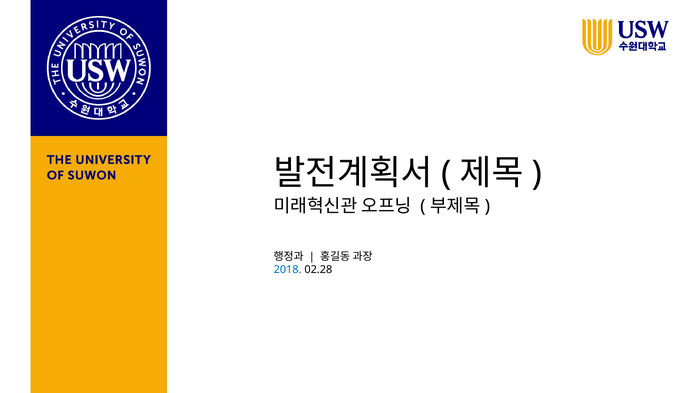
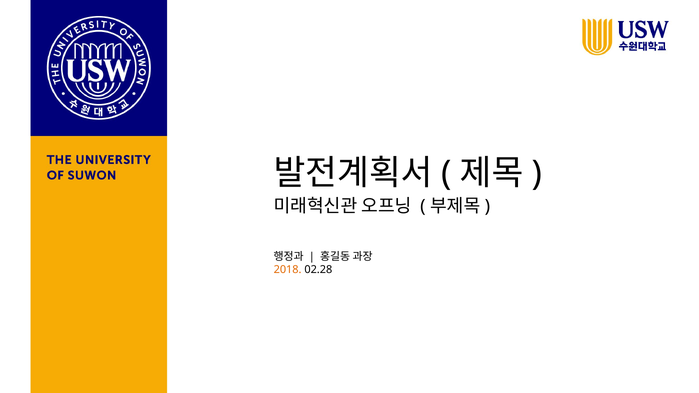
2018 colour: blue -> orange (288, 270)
